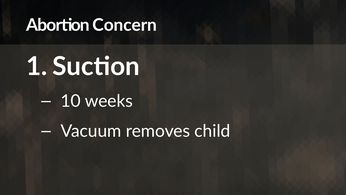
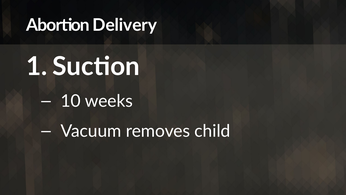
Concern: Concern -> Delivery (125, 25)
